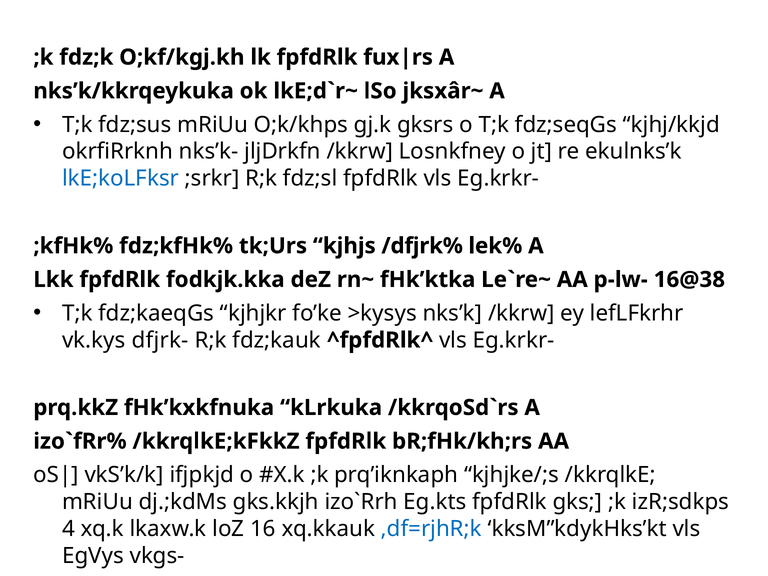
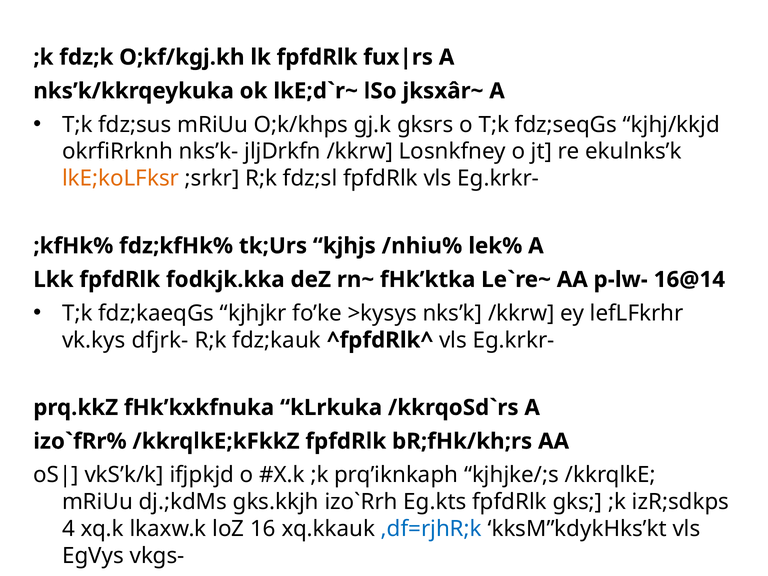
lkE;koLFksr colour: blue -> orange (121, 178)
/dfjrk%: /dfjrk% -> /nhiu% (422, 246)
16@38: 16@38 -> 16@14 (689, 280)
